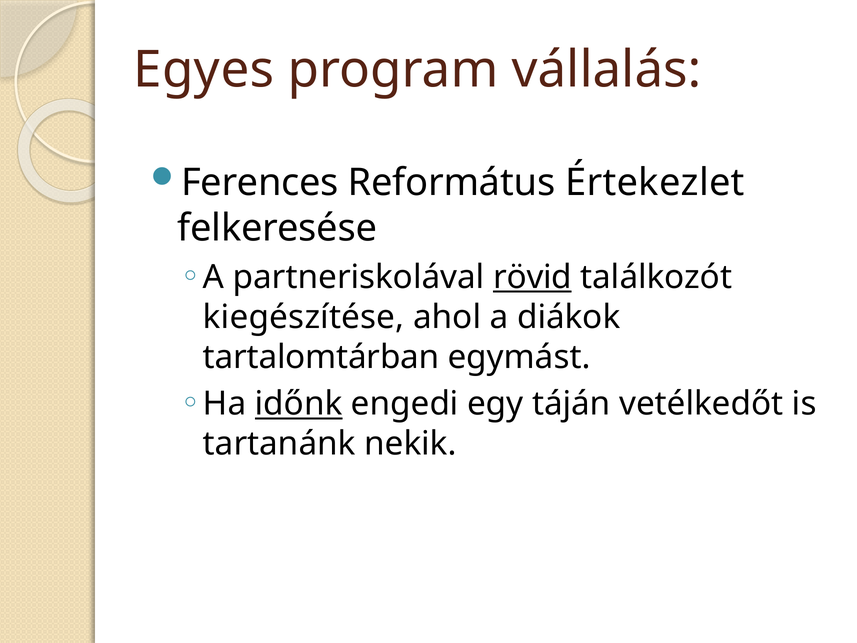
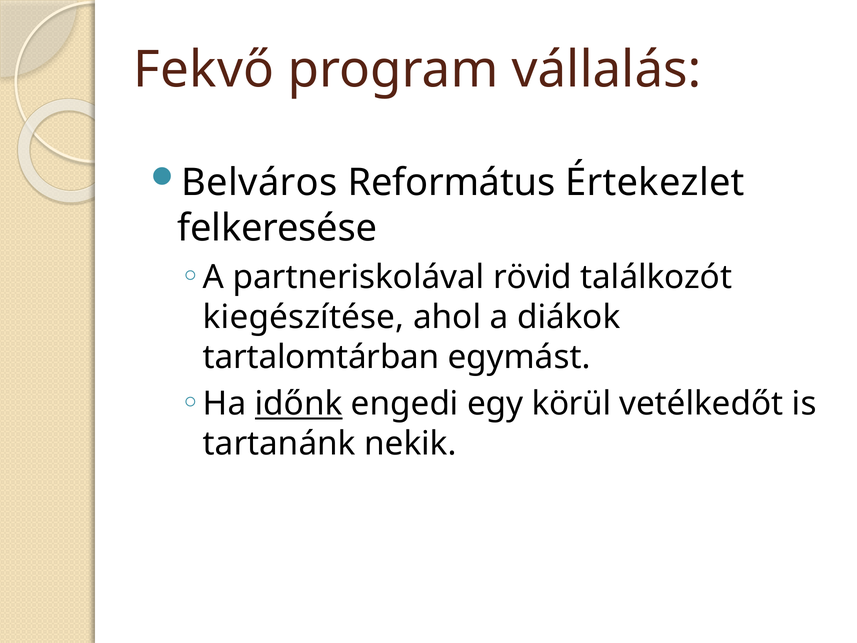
Egyes: Egyes -> Fekvő (204, 70)
Ferences: Ferences -> Belváros (259, 182)
rövid underline: present -> none (533, 277)
táján: táján -> körül (571, 404)
